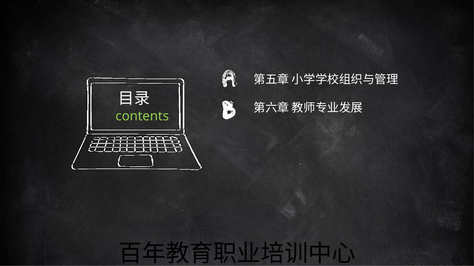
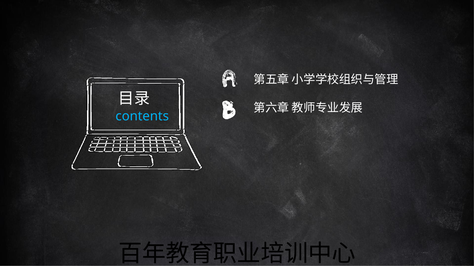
contents colour: light green -> light blue (142, 116)
